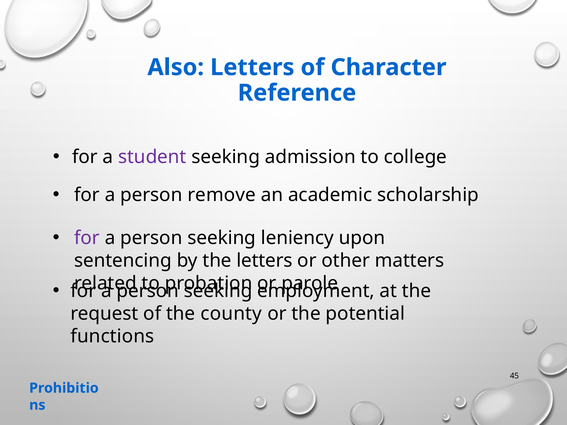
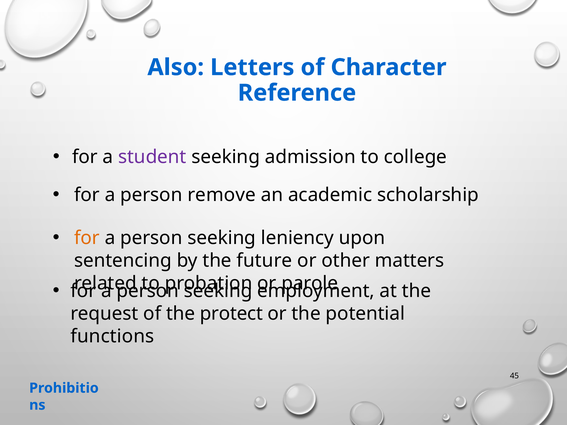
for colour: purple -> orange (87, 238)
the letters: letters -> future (264, 261)
county: county -> protect (231, 314)
